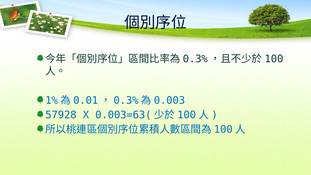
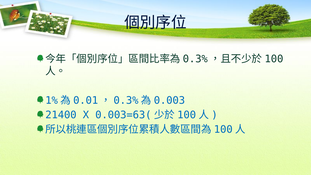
57928: 57928 -> 21400 (61, 115)
